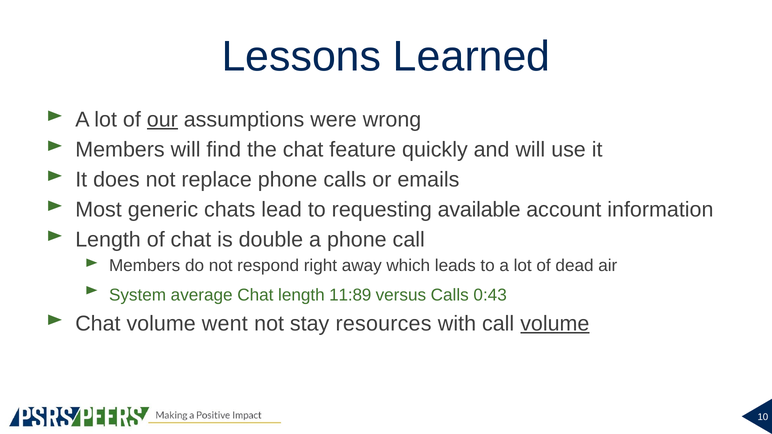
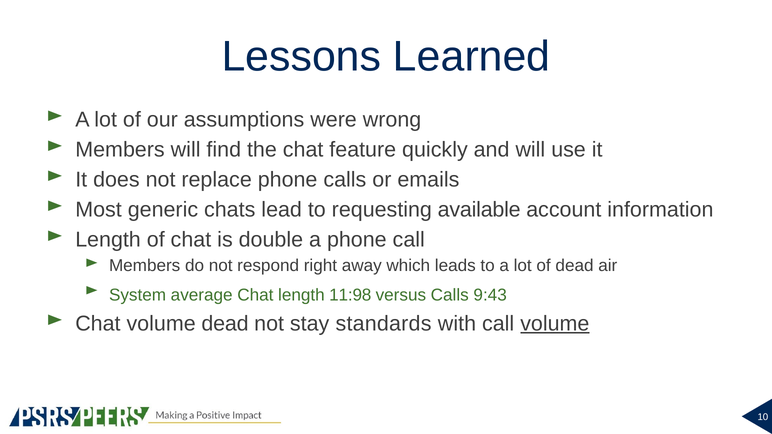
our underline: present -> none (162, 120)
11:89: 11:89 -> 11:98 (350, 295)
0:43: 0:43 -> 9:43 (490, 295)
volume went: went -> dead (225, 324)
resources: resources -> standards (384, 324)
